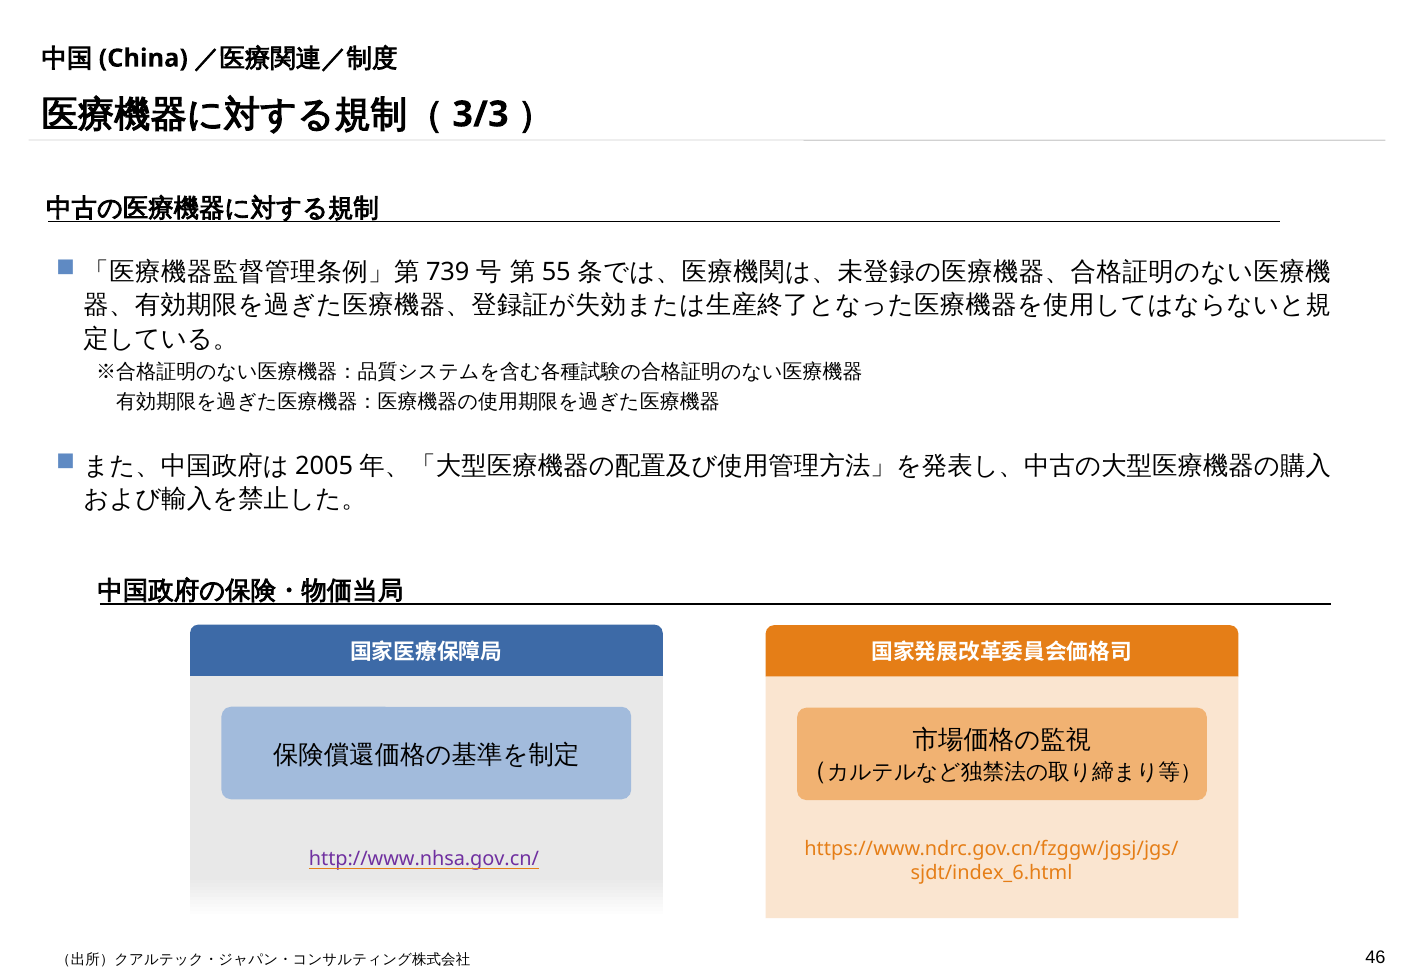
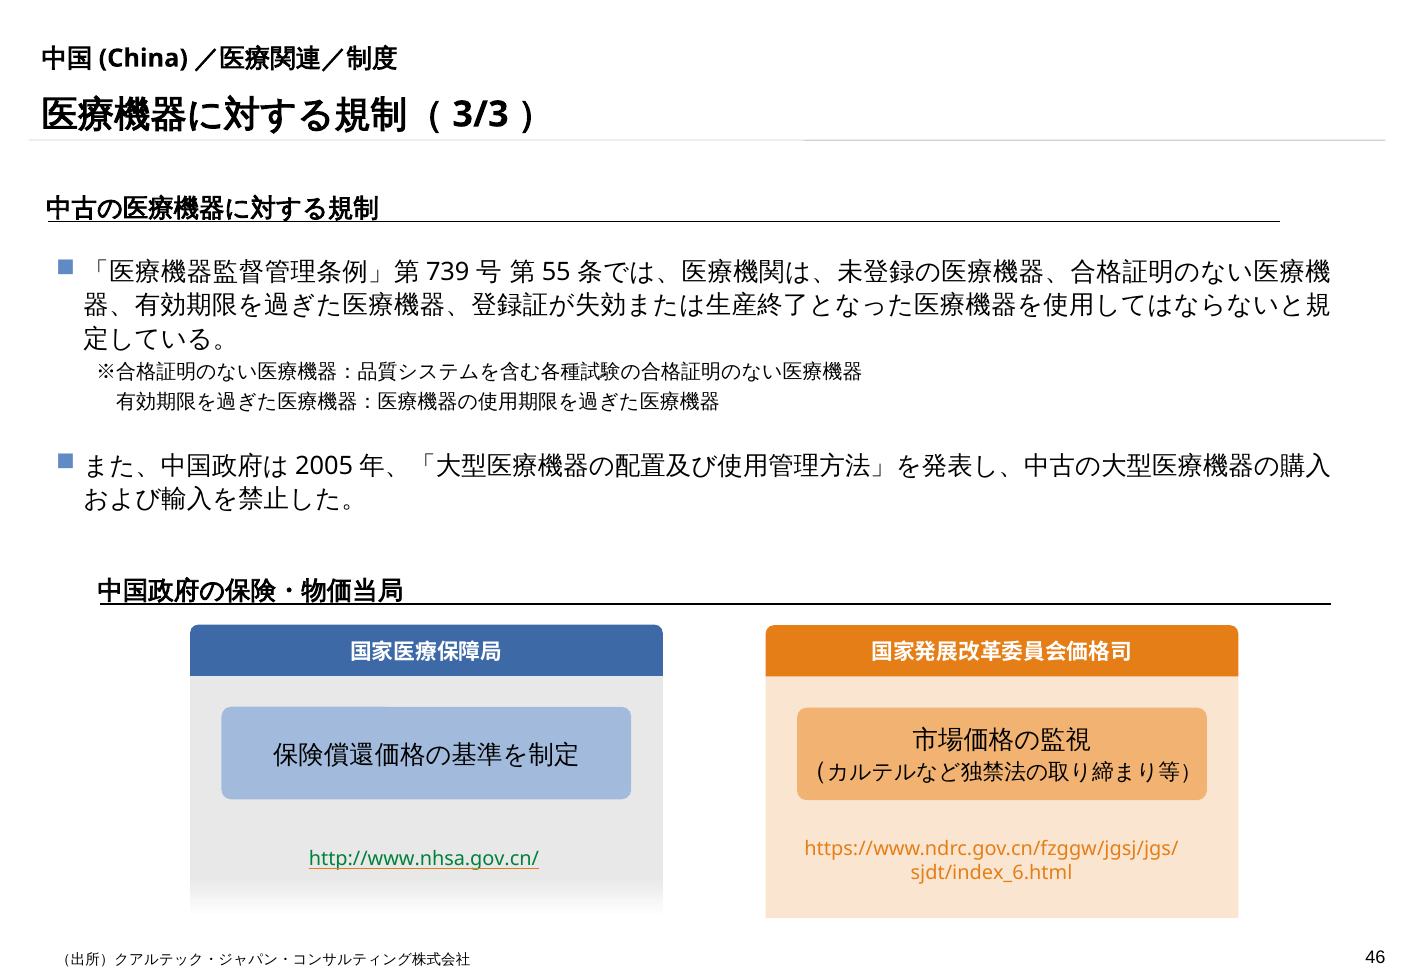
http://www.nhsa.gov.cn/ colour: purple -> green (424, 859)
